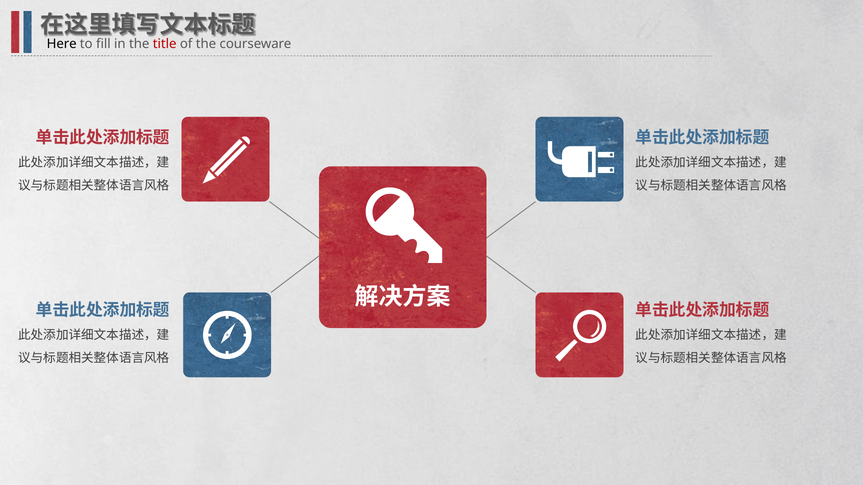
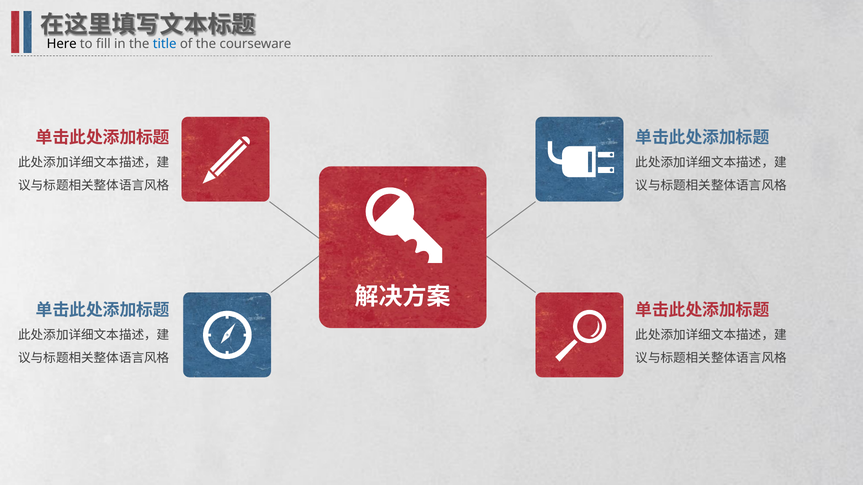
title colour: red -> blue (165, 44)
